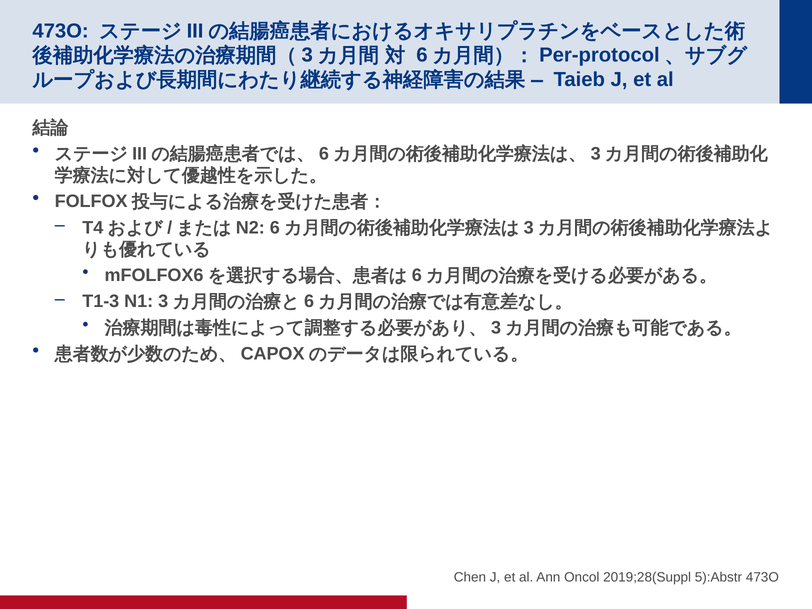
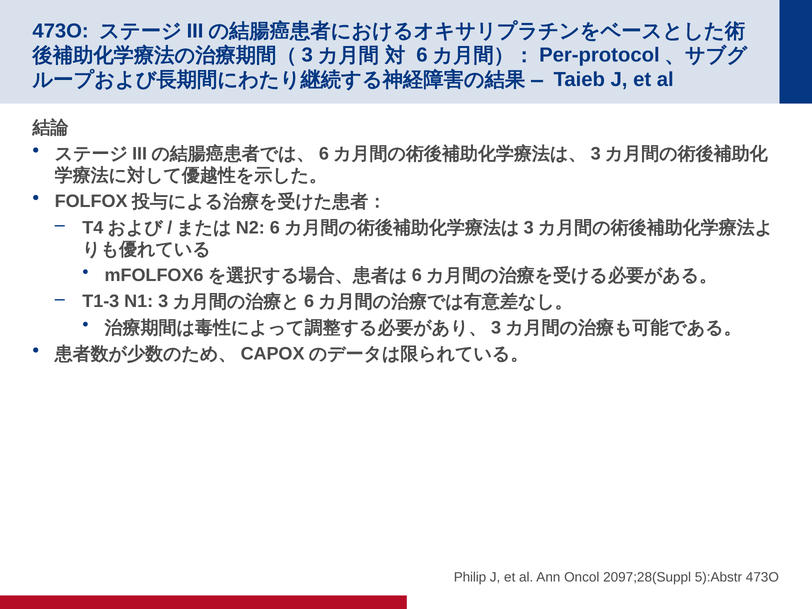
Chen: Chen -> Philip (470, 577)
2019;28(Suppl: 2019;28(Suppl -> 2097;28(Suppl (647, 577)
